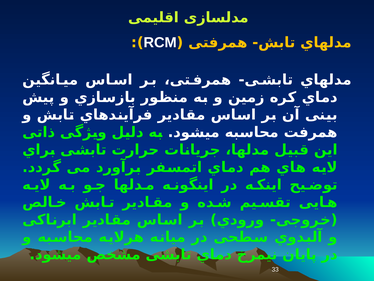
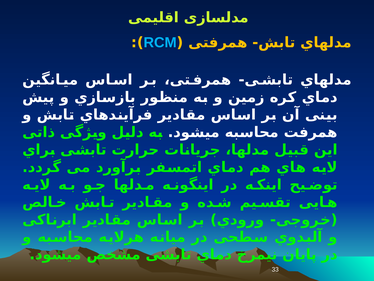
RCM colour: white -> light blue (160, 42)
